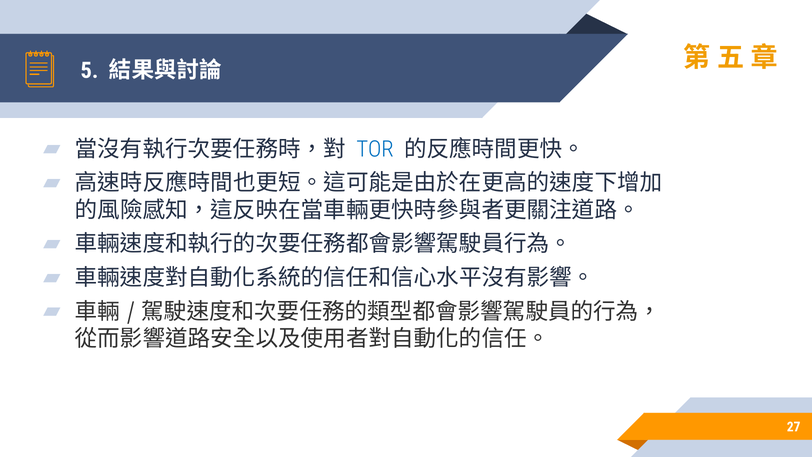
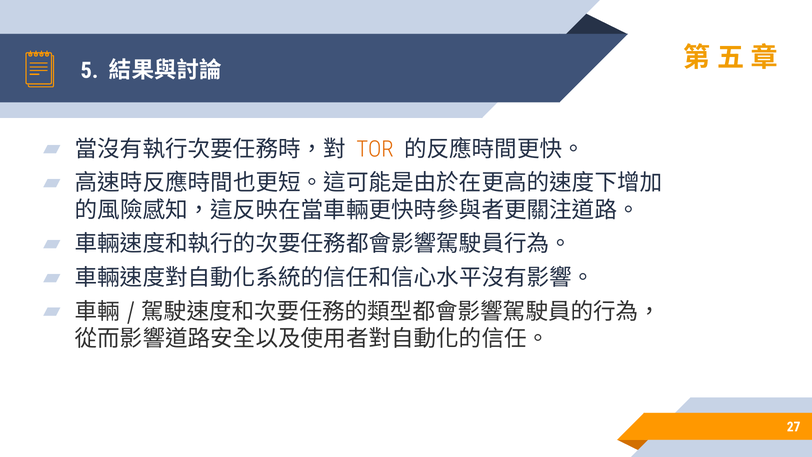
TOR colour: blue -> orange (375, 149)
